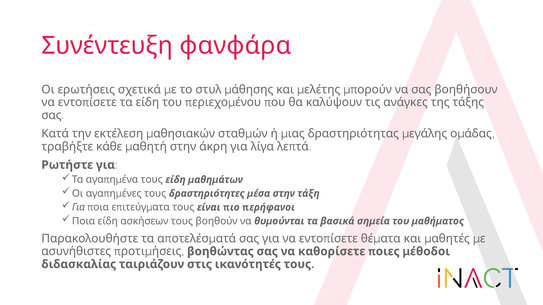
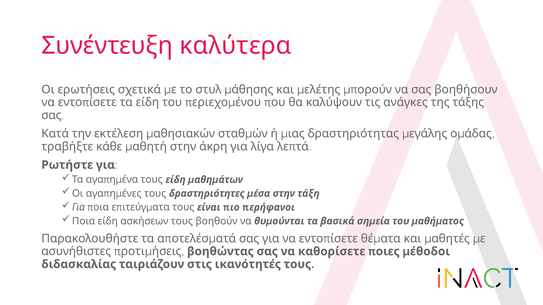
φανφάρα: φανφάρα -> καλύτερα (235, 46)
